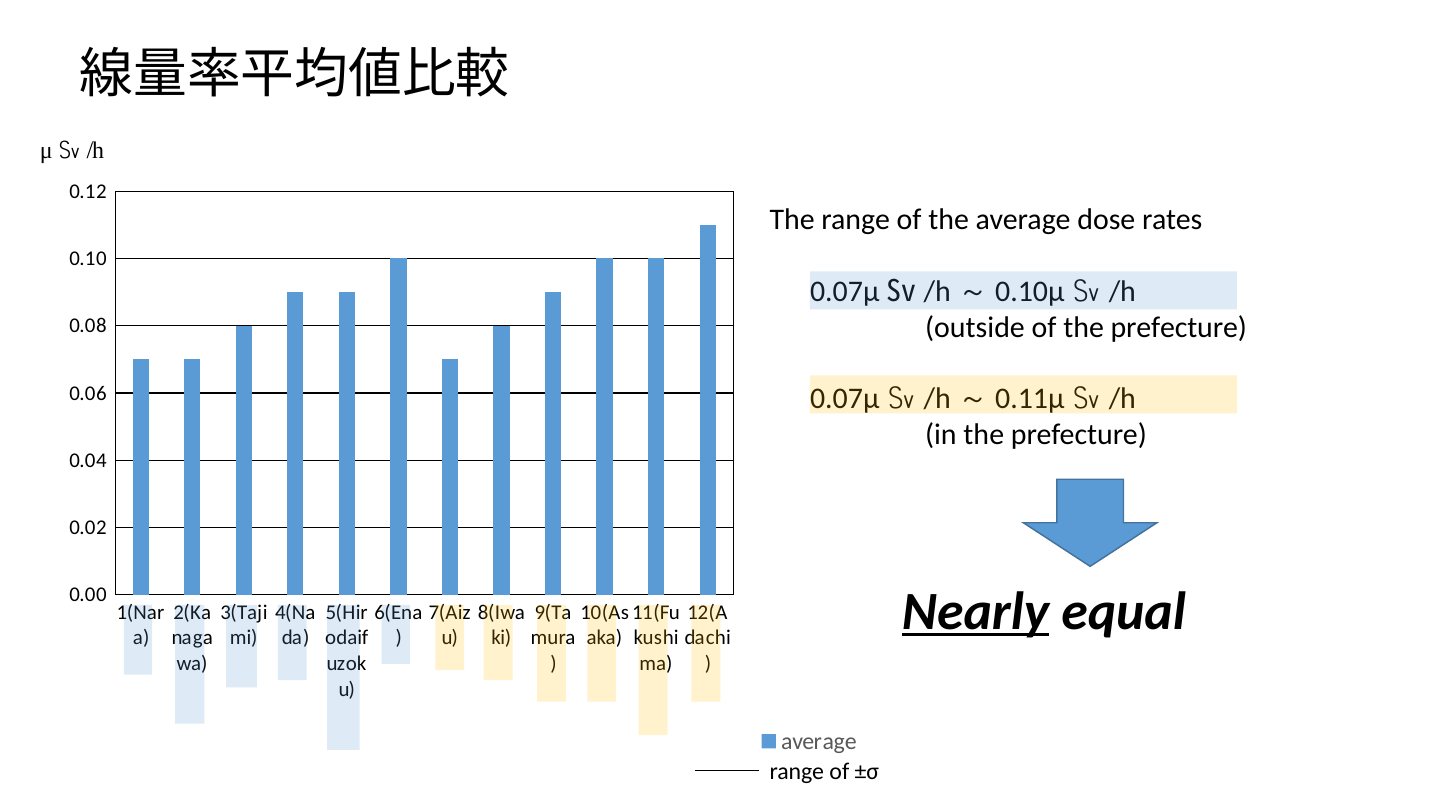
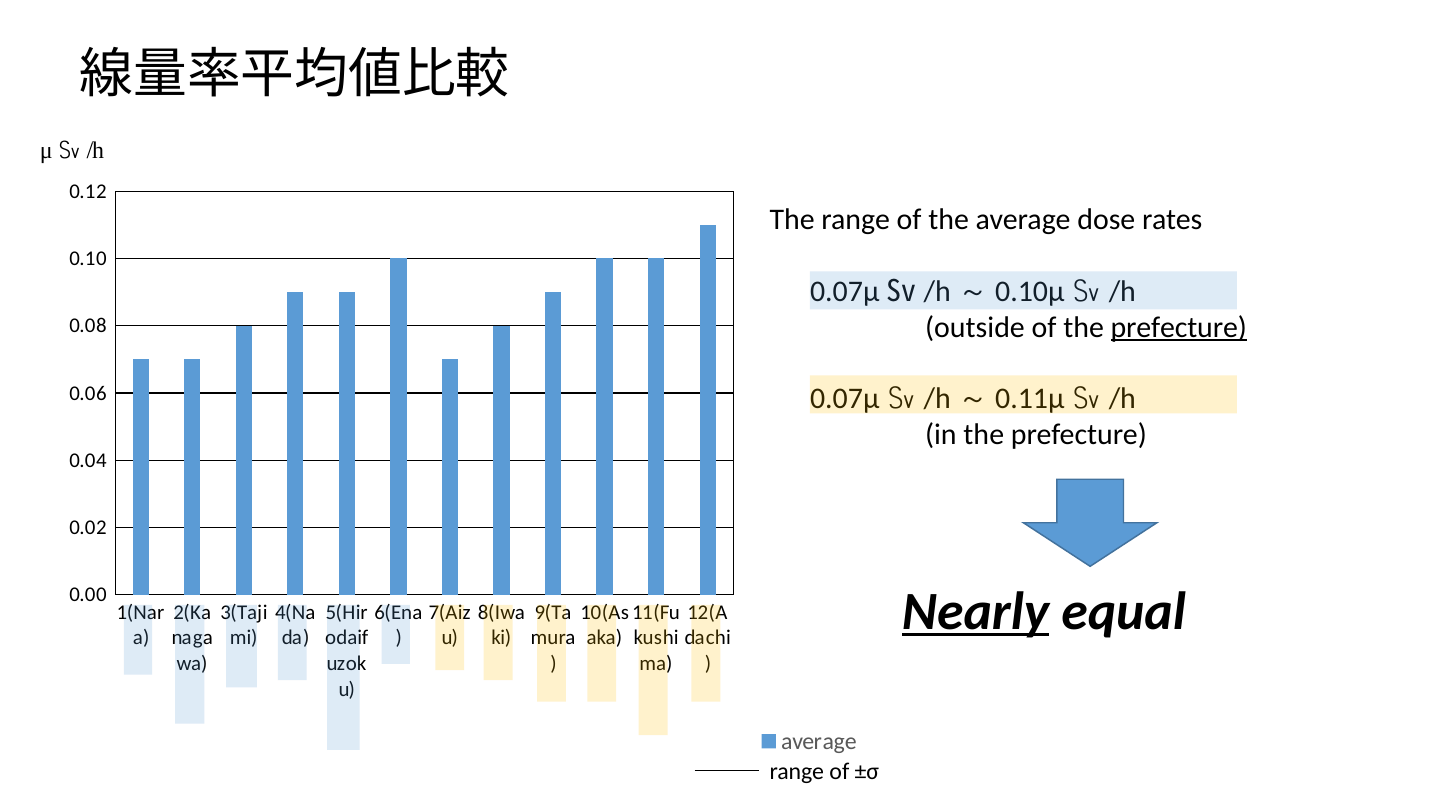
prefecture underline: none -> present (1179, 327)
